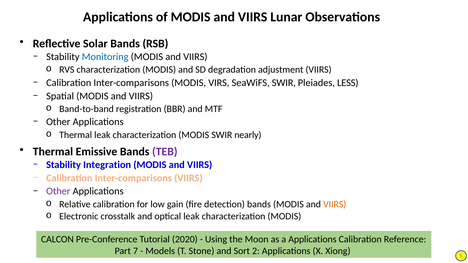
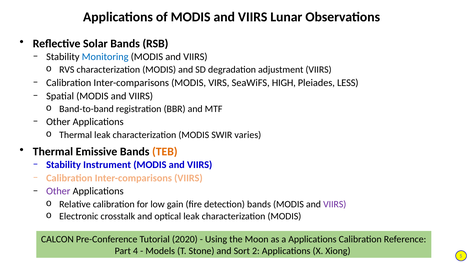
SeaWiFS SWIR: SWIR -> HIGH (284, 83)
nearly: nearly -> varies (248, 135)
TEB colour: purple -> orange (165, 152)
Integration: Integration -> Instrument (107, 165)
VIIRS colour: orange -> purple (335, 204)
7: 7 -> 4 (136, 251)
